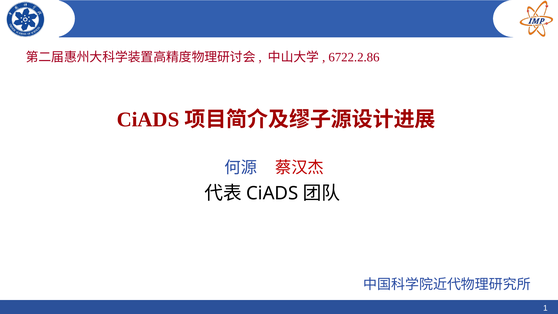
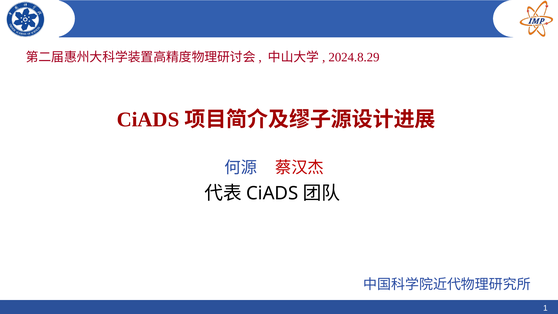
6722.2.86: 6722.2.86 -> 2024.8.29 (354, 57)
